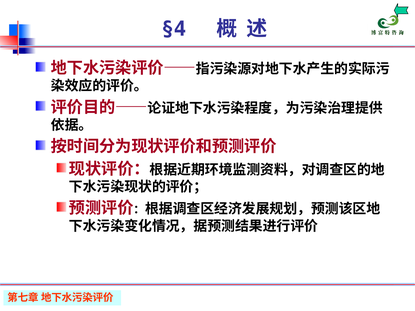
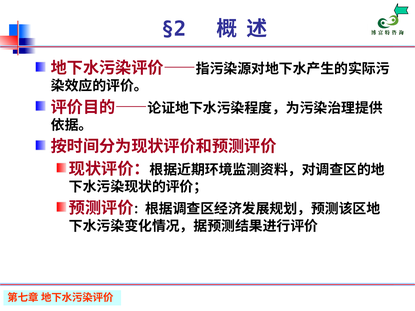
§4: §4 -> §2 (174, 29)
